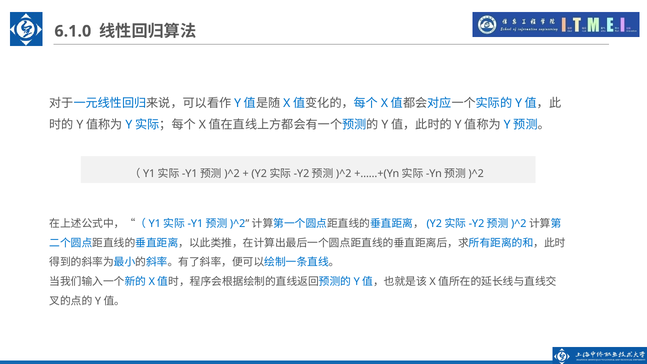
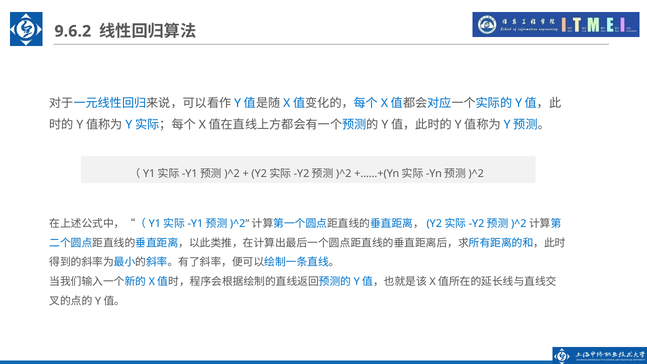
6.1.0: 6.1.0 -> 9.6.2 (73, 31)
